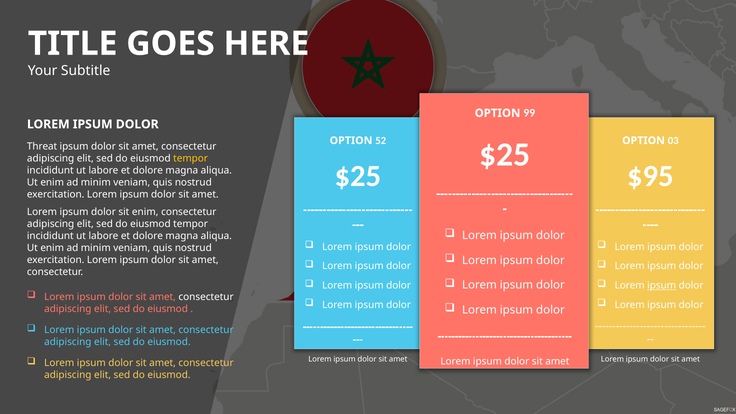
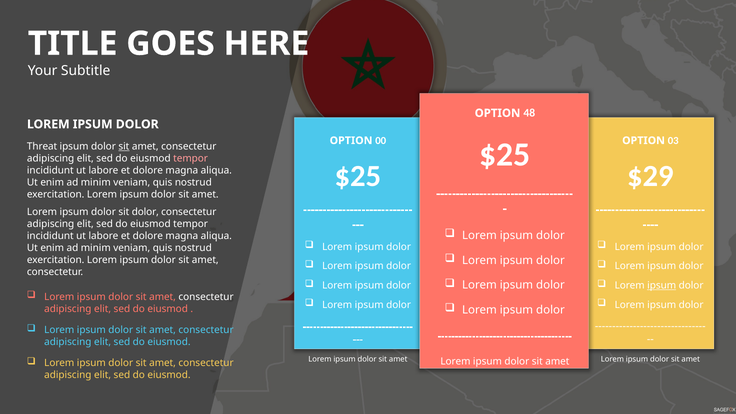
99: 99 -> 48 (529, 113)
52: 52 -> 00 (381, 141)
sit underline: none -> present (124, 147)
tempor colour: yellow -> pink (191, 159)
$95: $95 -> $29 (650, 176)
sit enim: enim -> dolor (145, 212)
